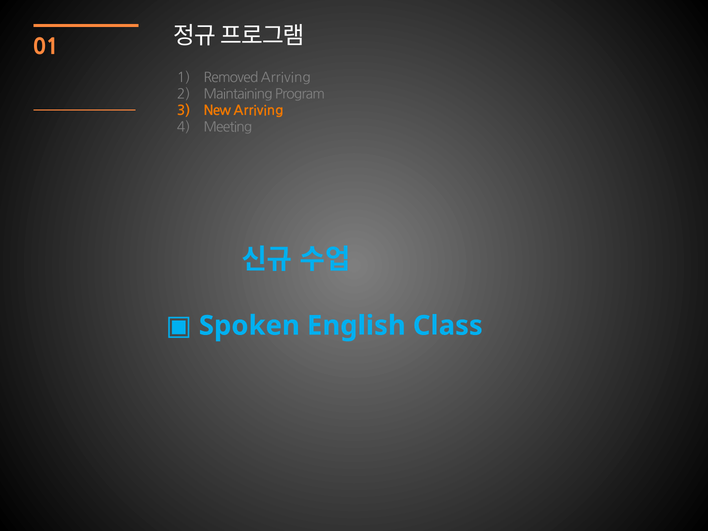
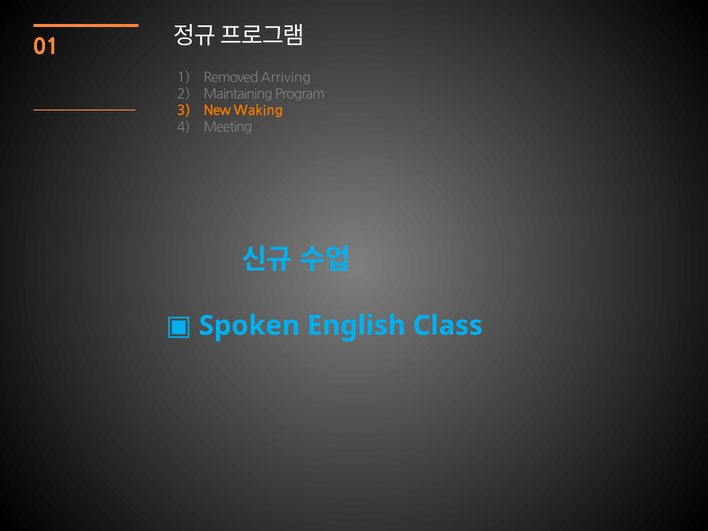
New Arriving: Arriving -> Waking (258, 111)
